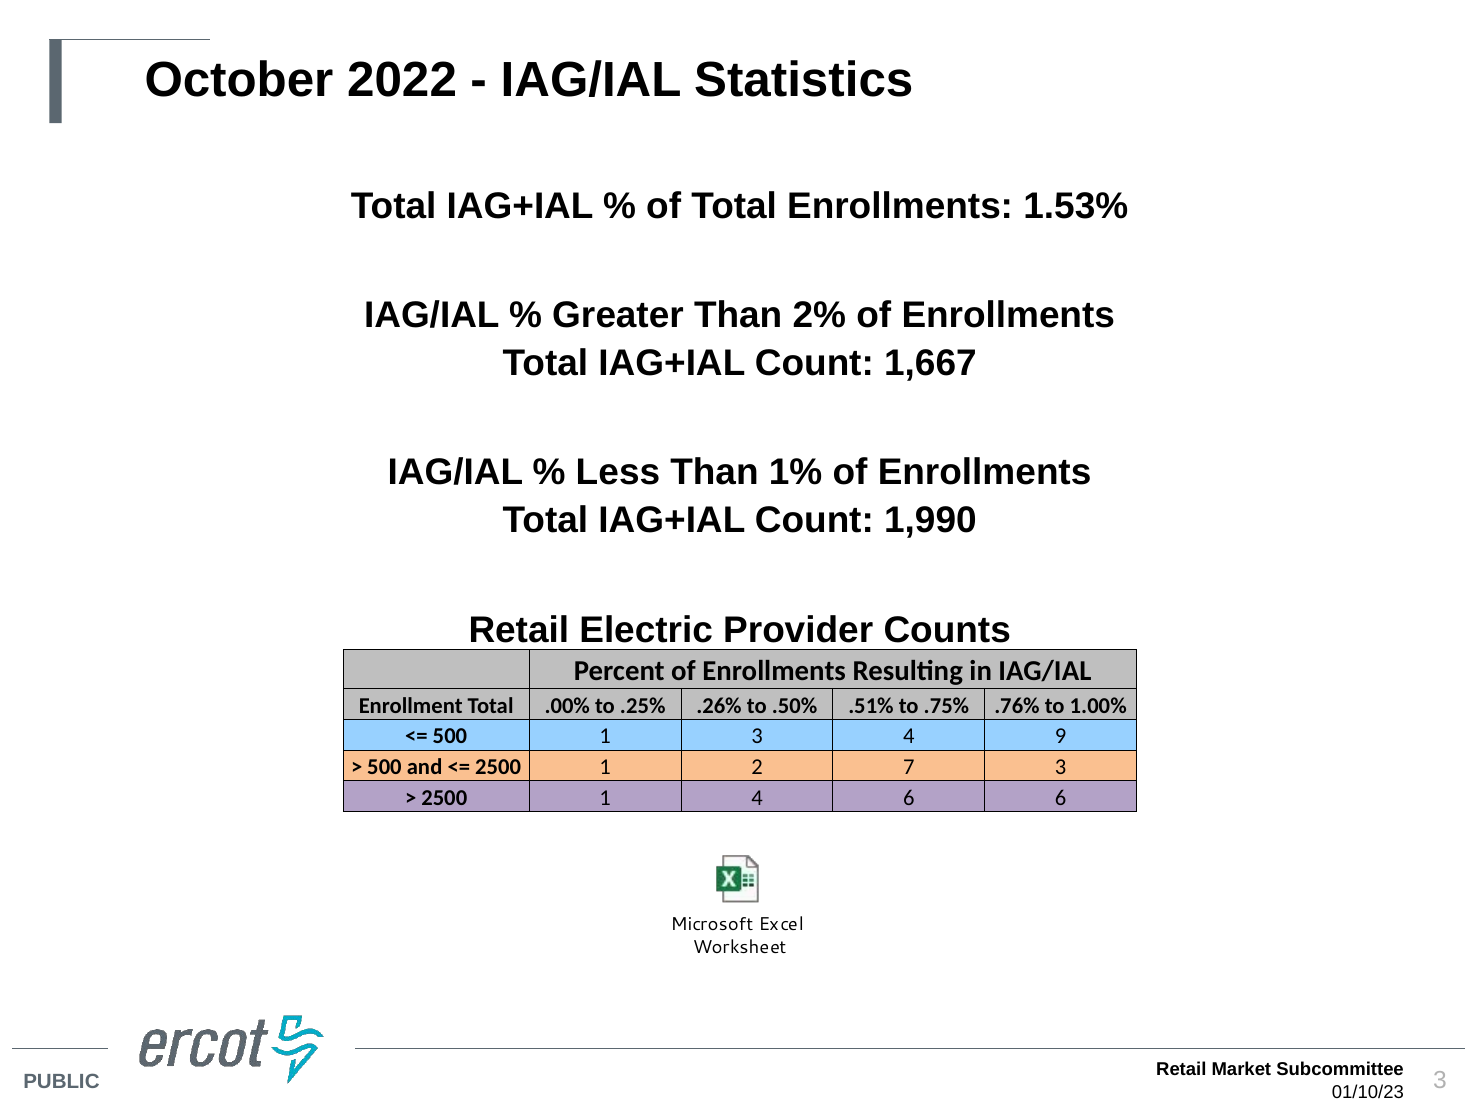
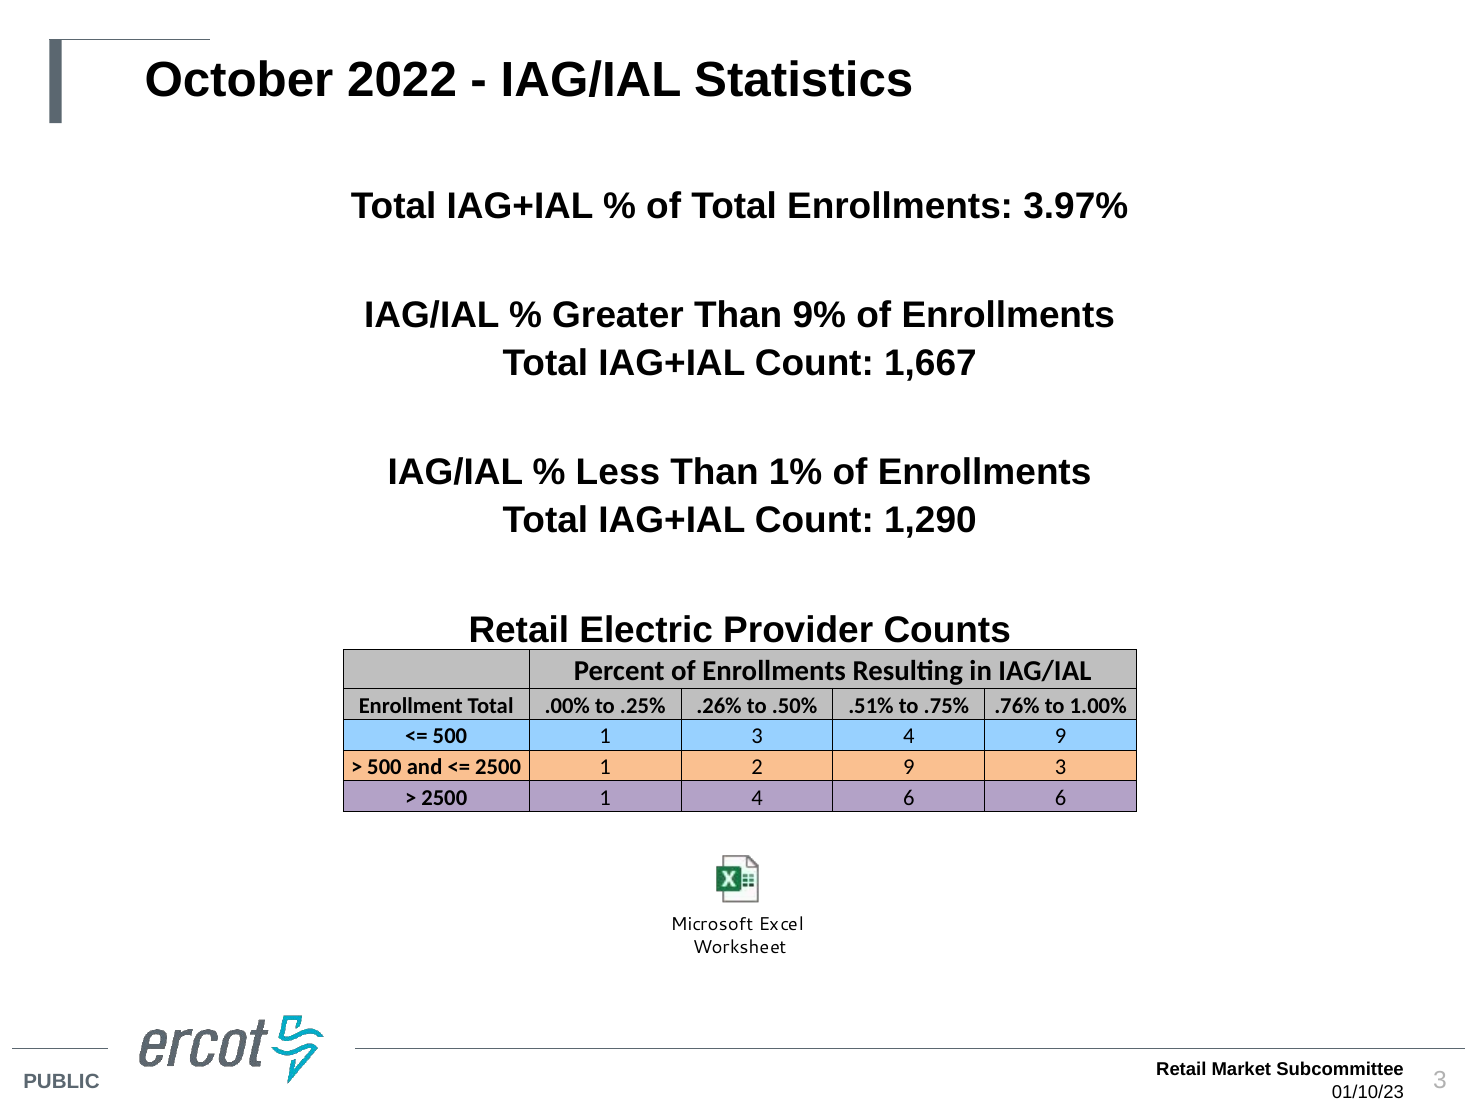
1.53%: 1.53% -> 3.97% (1076, 206)
2%: 2% -> 9% (819, 315)
1,990: 1,990 -> 1,290 (930, 520)
2 7: 7 -> 9 (909, 767)
